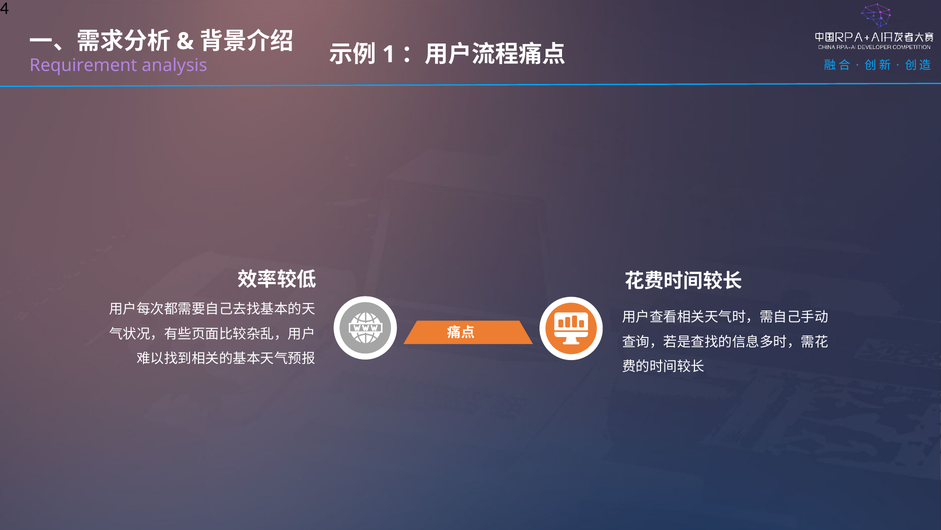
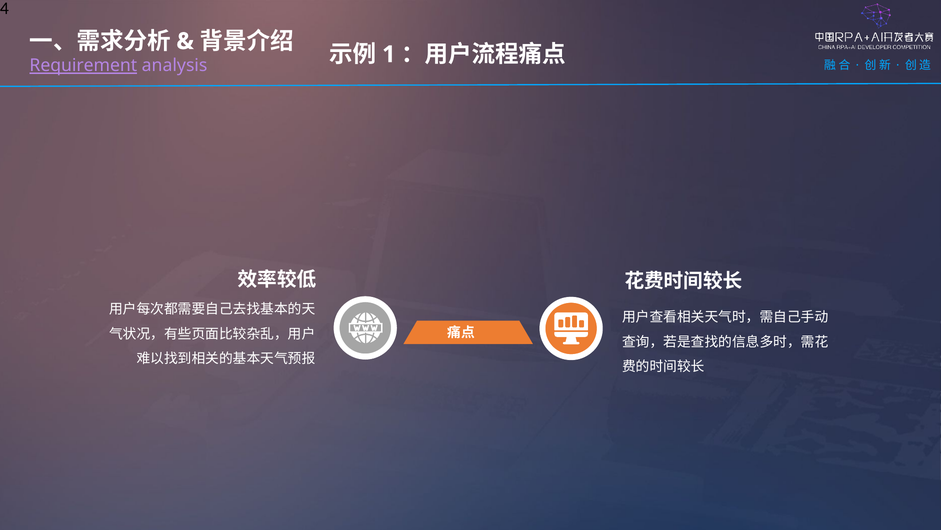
Requirement underline: none -> present (83, 66)
